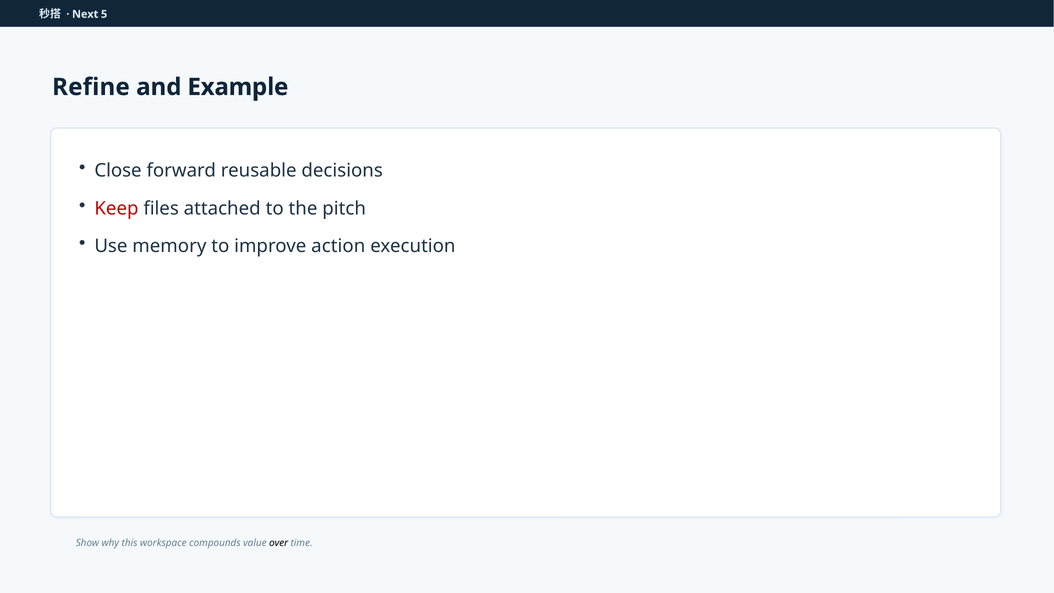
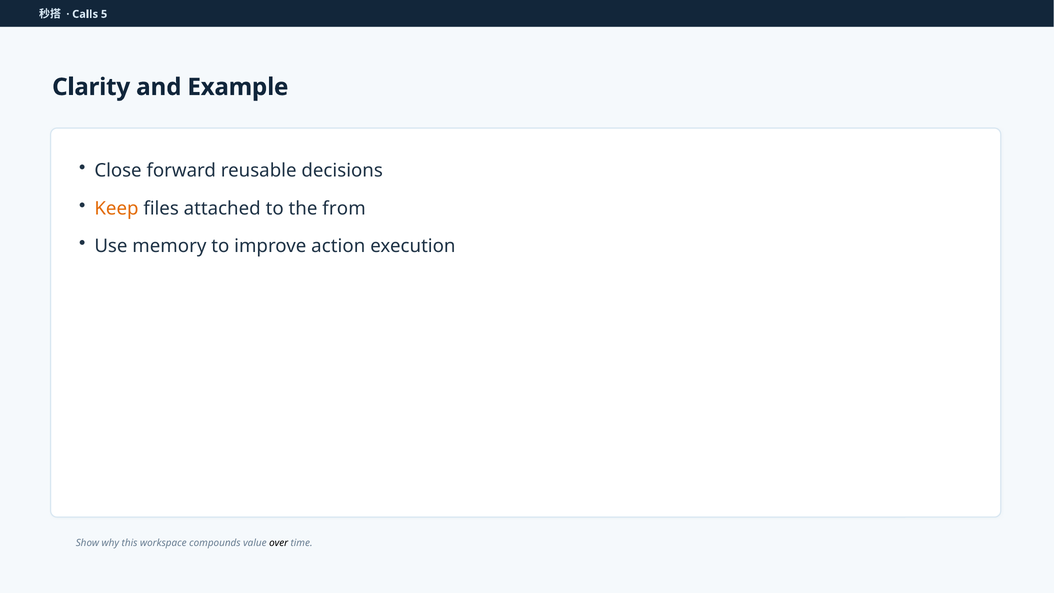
Next: Next -> Calls (85, 14)
Refine: Refine -> Clarity (91, 87)
Keep colour: red -> orange (116, 208)
pitch: pitch -> from (344, 208)
